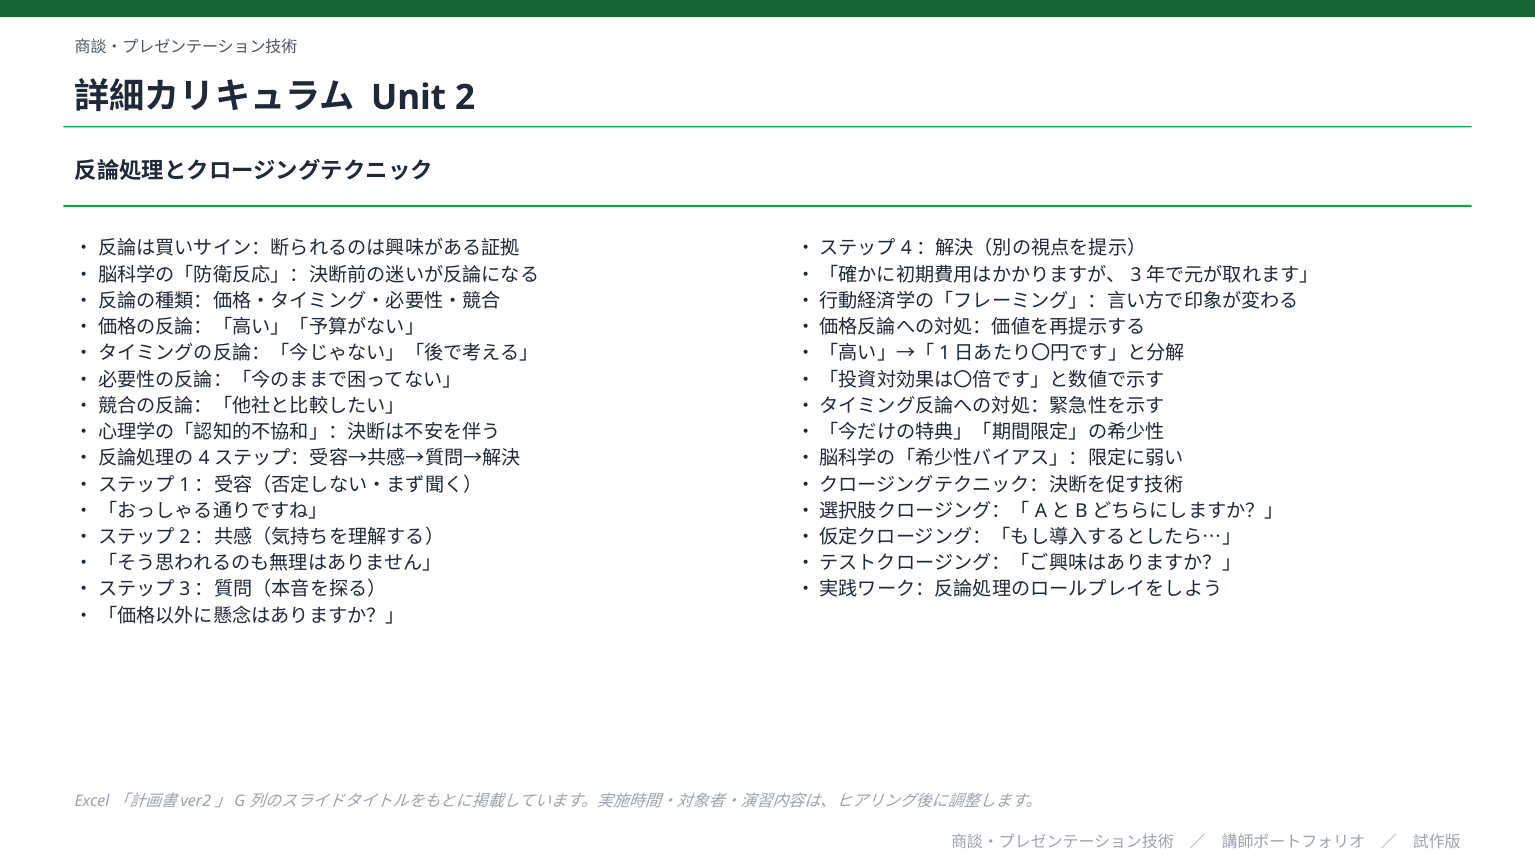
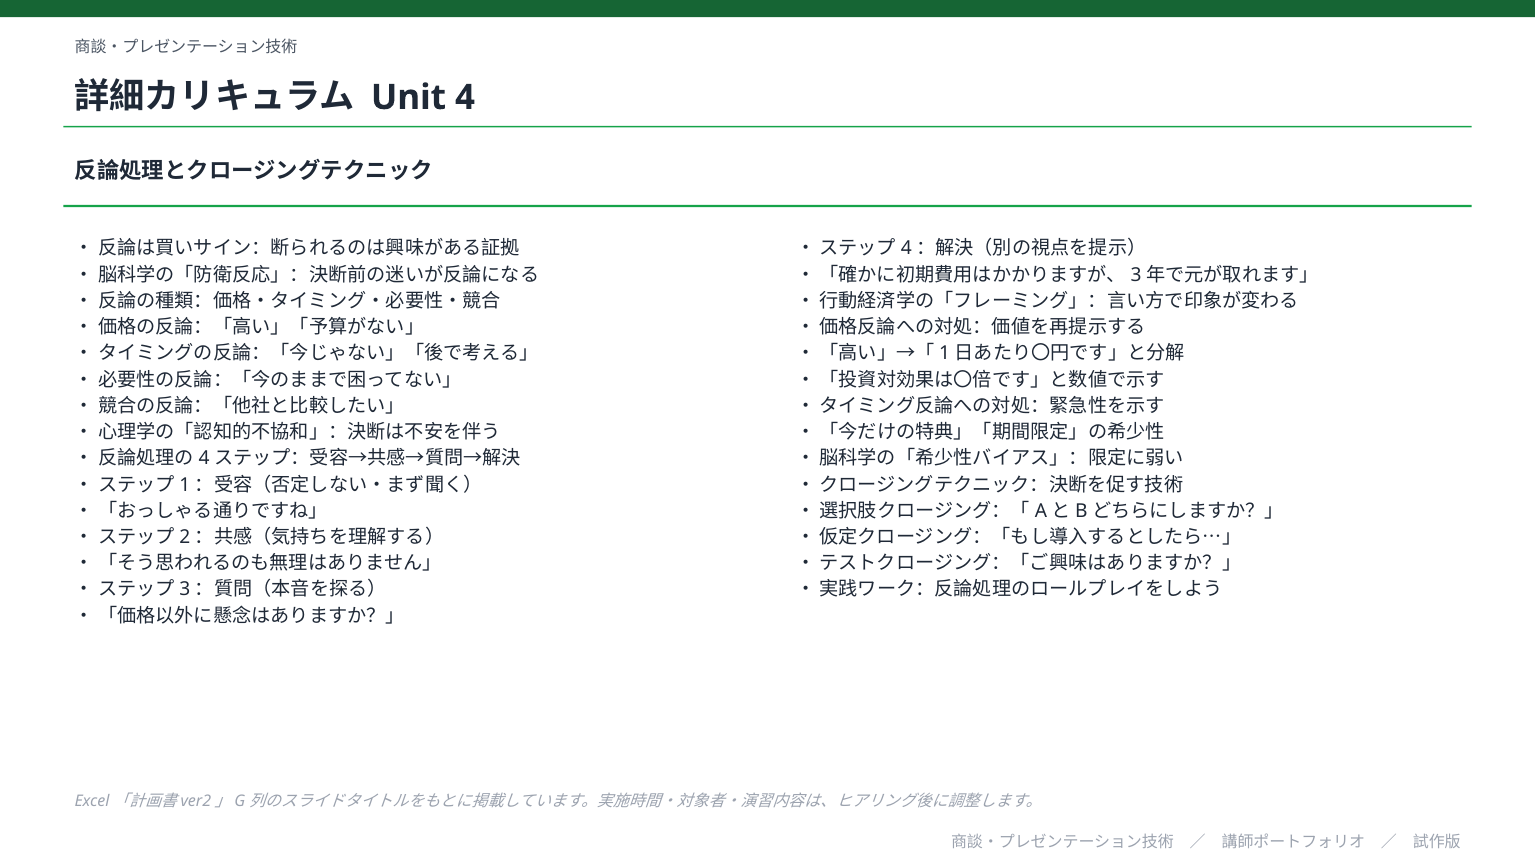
2: 2 -> 4 (465, 97)
